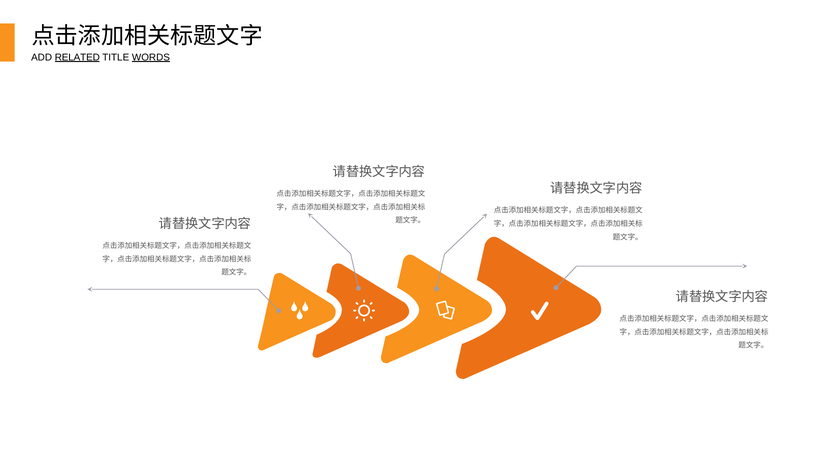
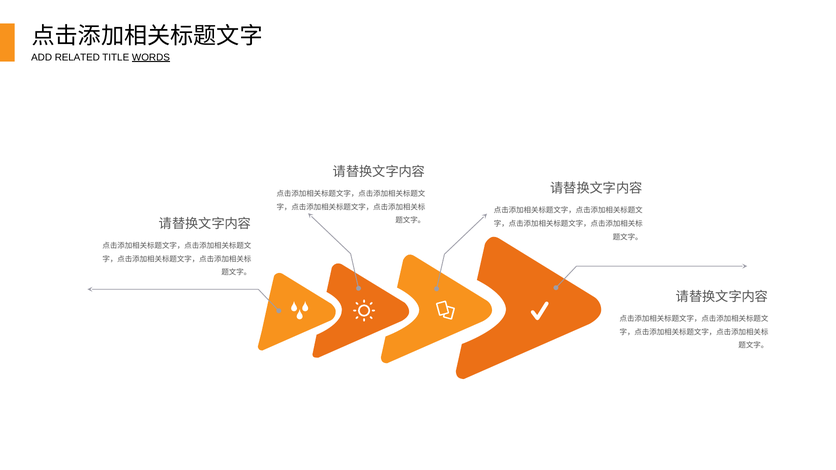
RELATED underline: present -> none (77, 57)
